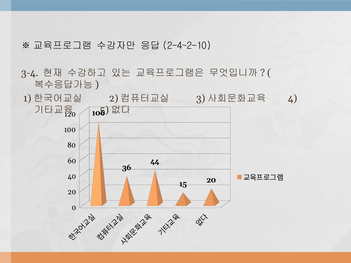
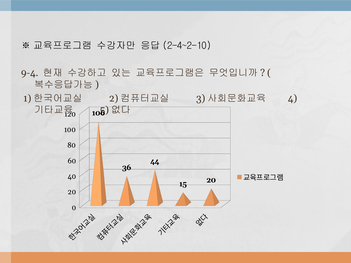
3-4: 3-4 -> 9-4 (30, 73)
